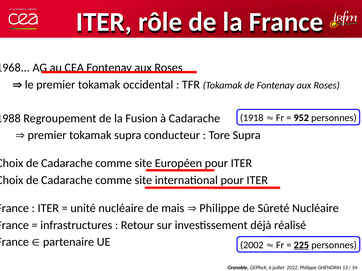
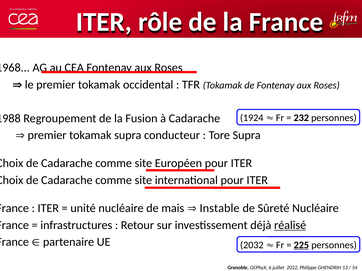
1918: 1918 -> 1924 (252, 118)
952: 952 -> 232 (301, 118)
Philippe: Philippe -> Instable (220, 209)
réalisé underline: none -> present (290, 225)
2002: 2002 -> 2032 (252, 245)
